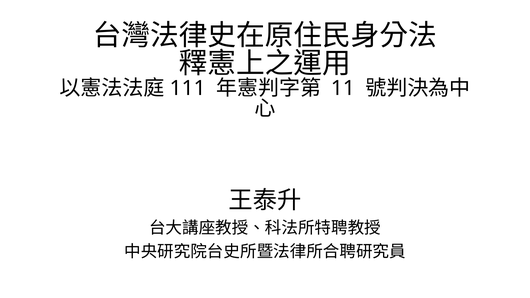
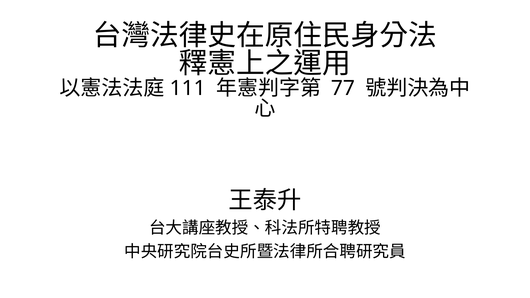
11: 11 -> 77 (343, 88)
